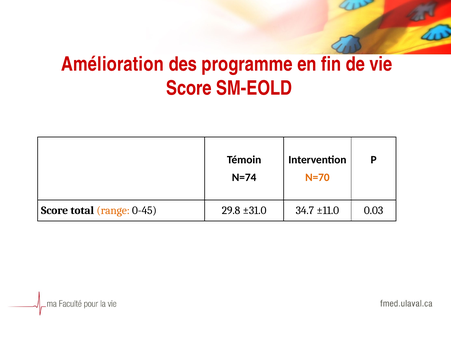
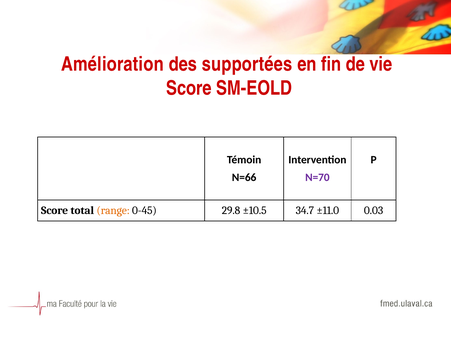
programme: programme -> supportées (247, 64)
N=74: N=74 -> N=66 (244, 178)
N=70 colour: orange -> purple (317, 178)
±31.0: ±31.0 -> ±10.5 (255, 211)
